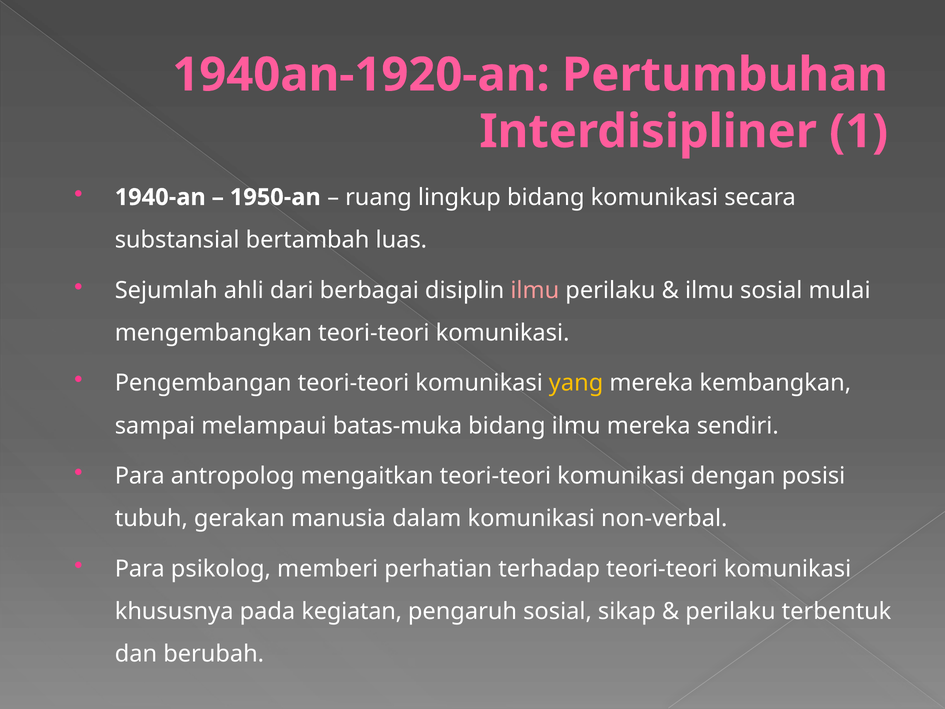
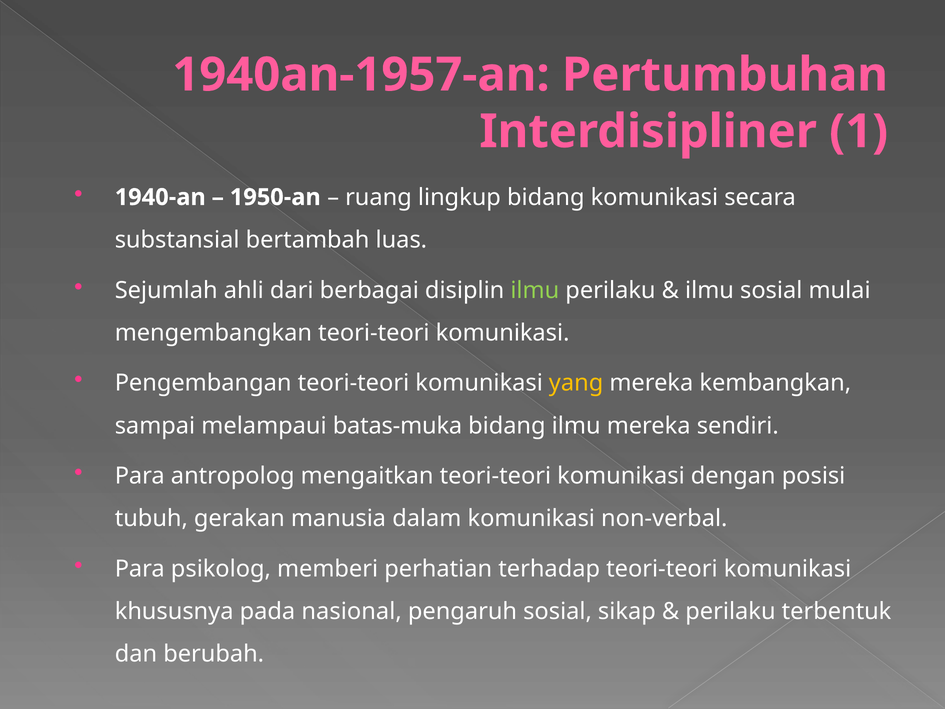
1940an-1920-an: 1940an-1920-an -> 1940an-1957-an (361, 75)
ilmu colour: pink -> light green (535, 290)
kegiatan: kegiatan -> nasional (352, 611)
